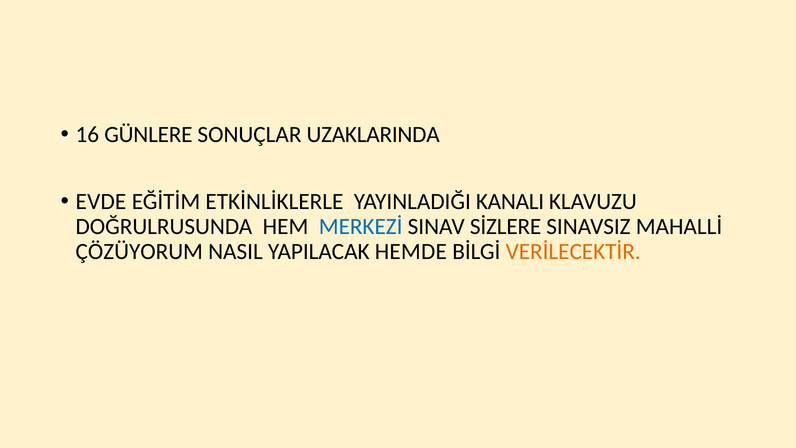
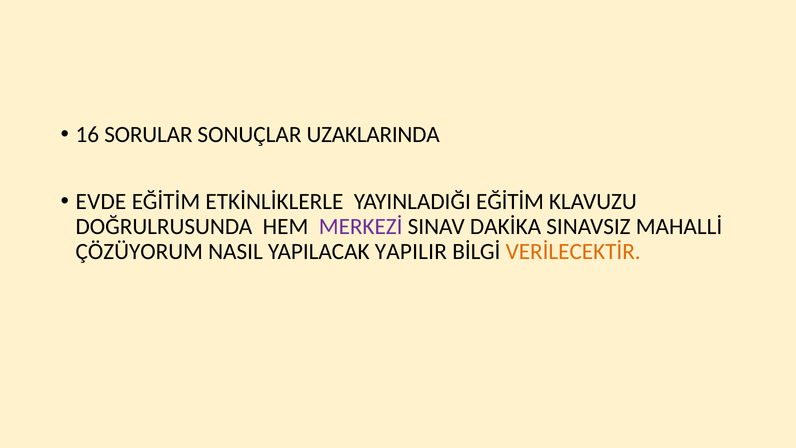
GÜNLERE: GÜNLERE -> SORULAR (148, 135)
YAYINLADIĞI KANALI: KANALI -> EĞİTİM (510, 201)
MERKEZİ colour: blue -> purple (361, 226)
SİZLERE: SİZLERE -> DAKİKA (506, 226)
HEMDE: HEMDE -> YAPILIR (411, 251)
